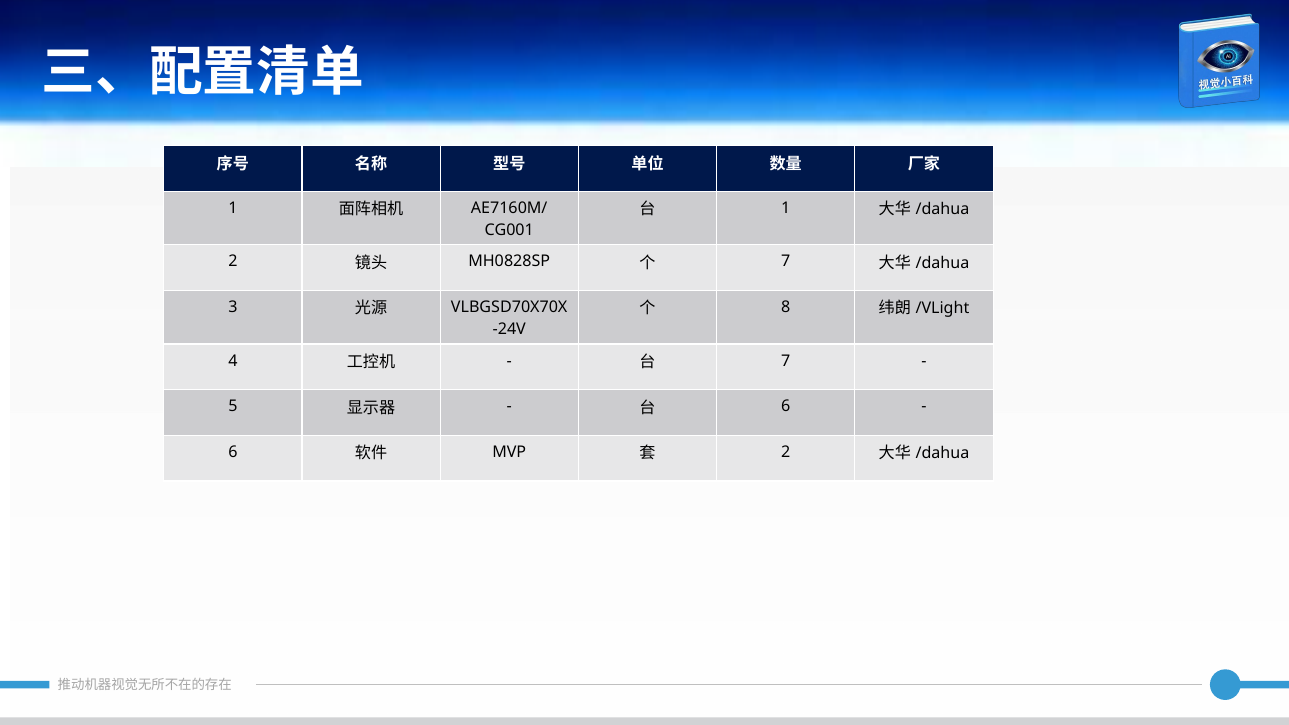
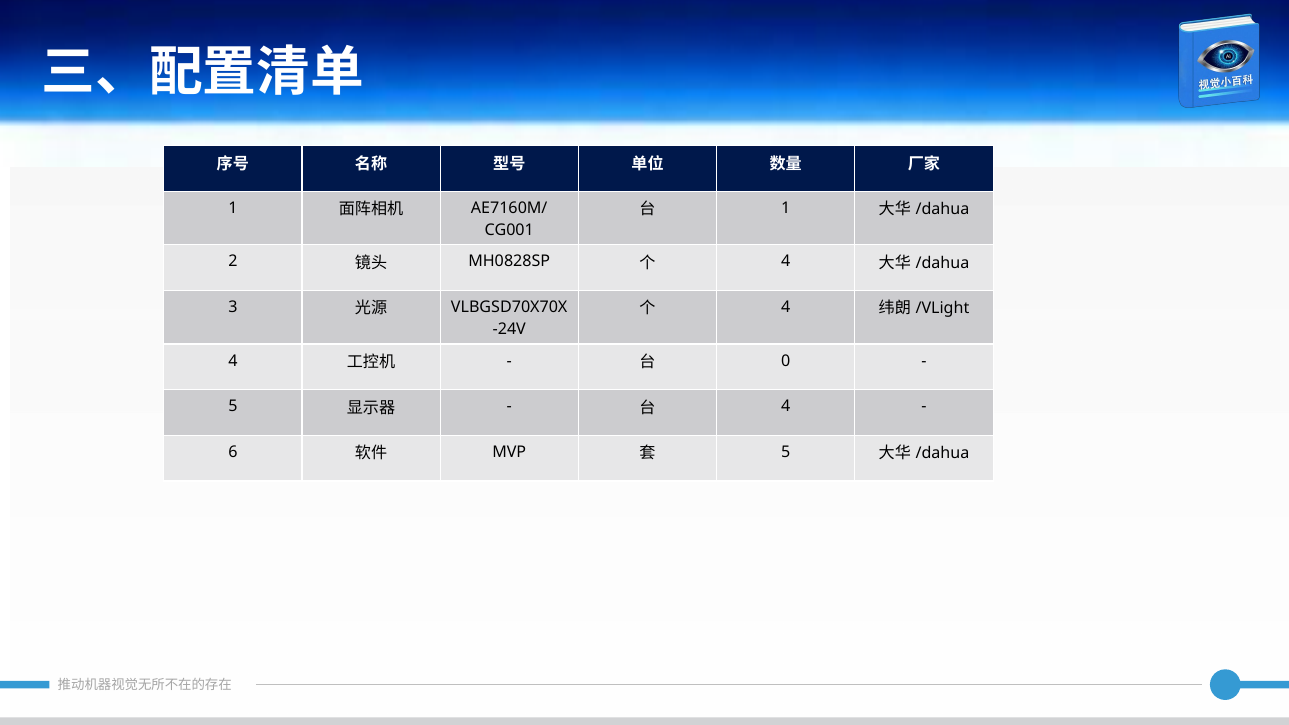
7: 7 -> 4 (786, 262)
8: 8 -> 4 (786, 307)
7: 7 -> 0 (786, 361)
6: 6 -> 4 (786, 406)
2: 2 -> 5 (786, 452)
